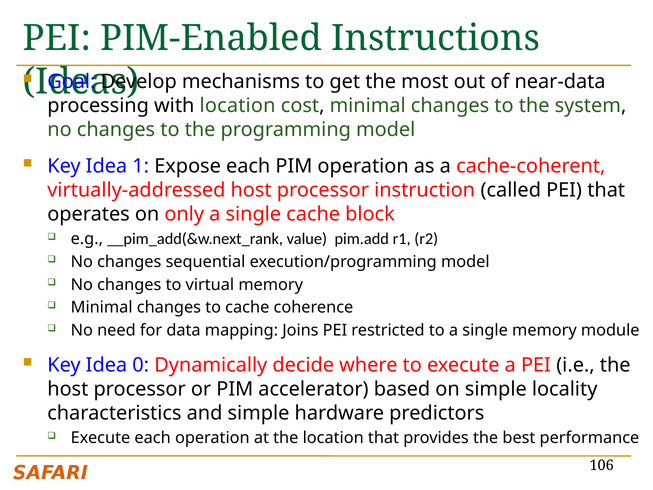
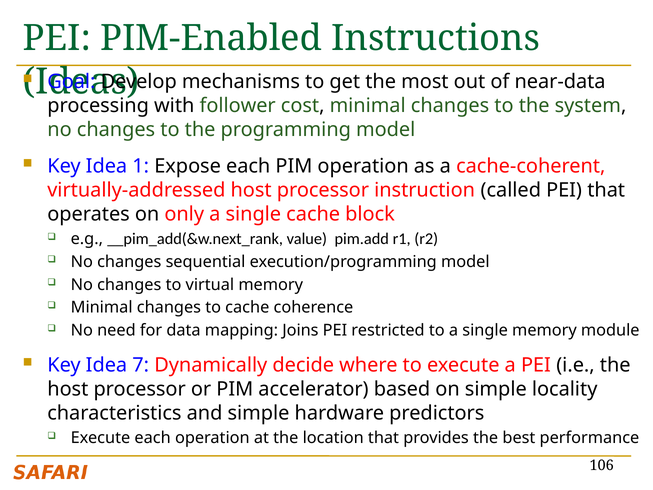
with location: location -> follower (238, 105)
0: 0 -> 7 (141, 365)
